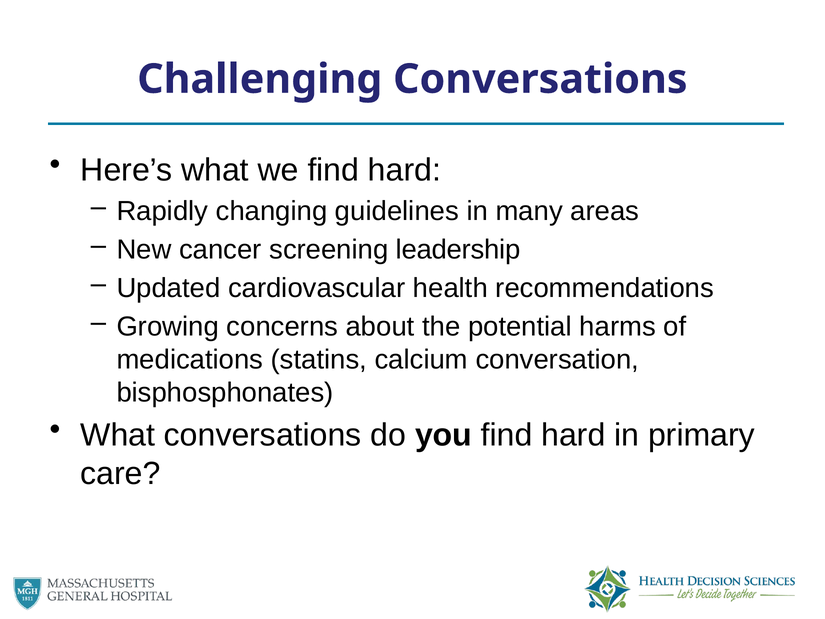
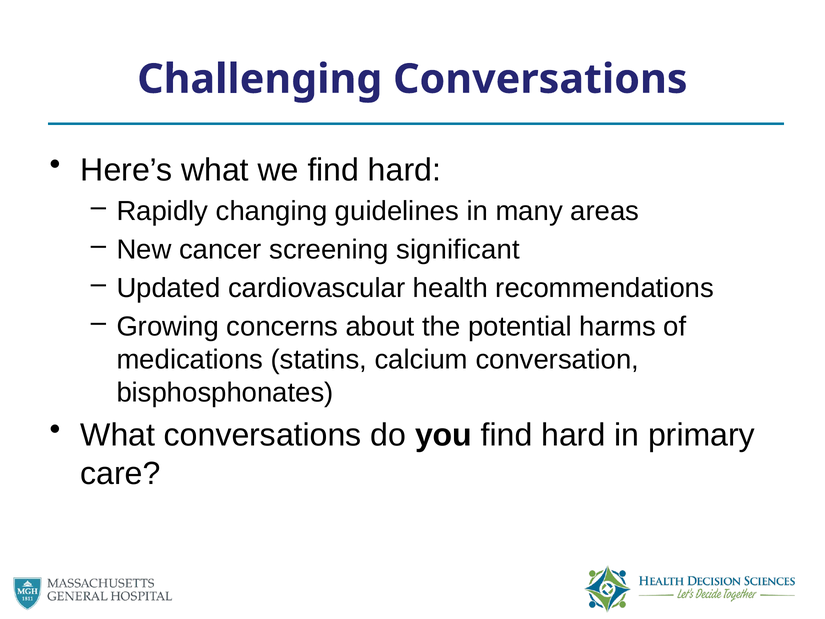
leadership: leadership -> significant (458, 249)
